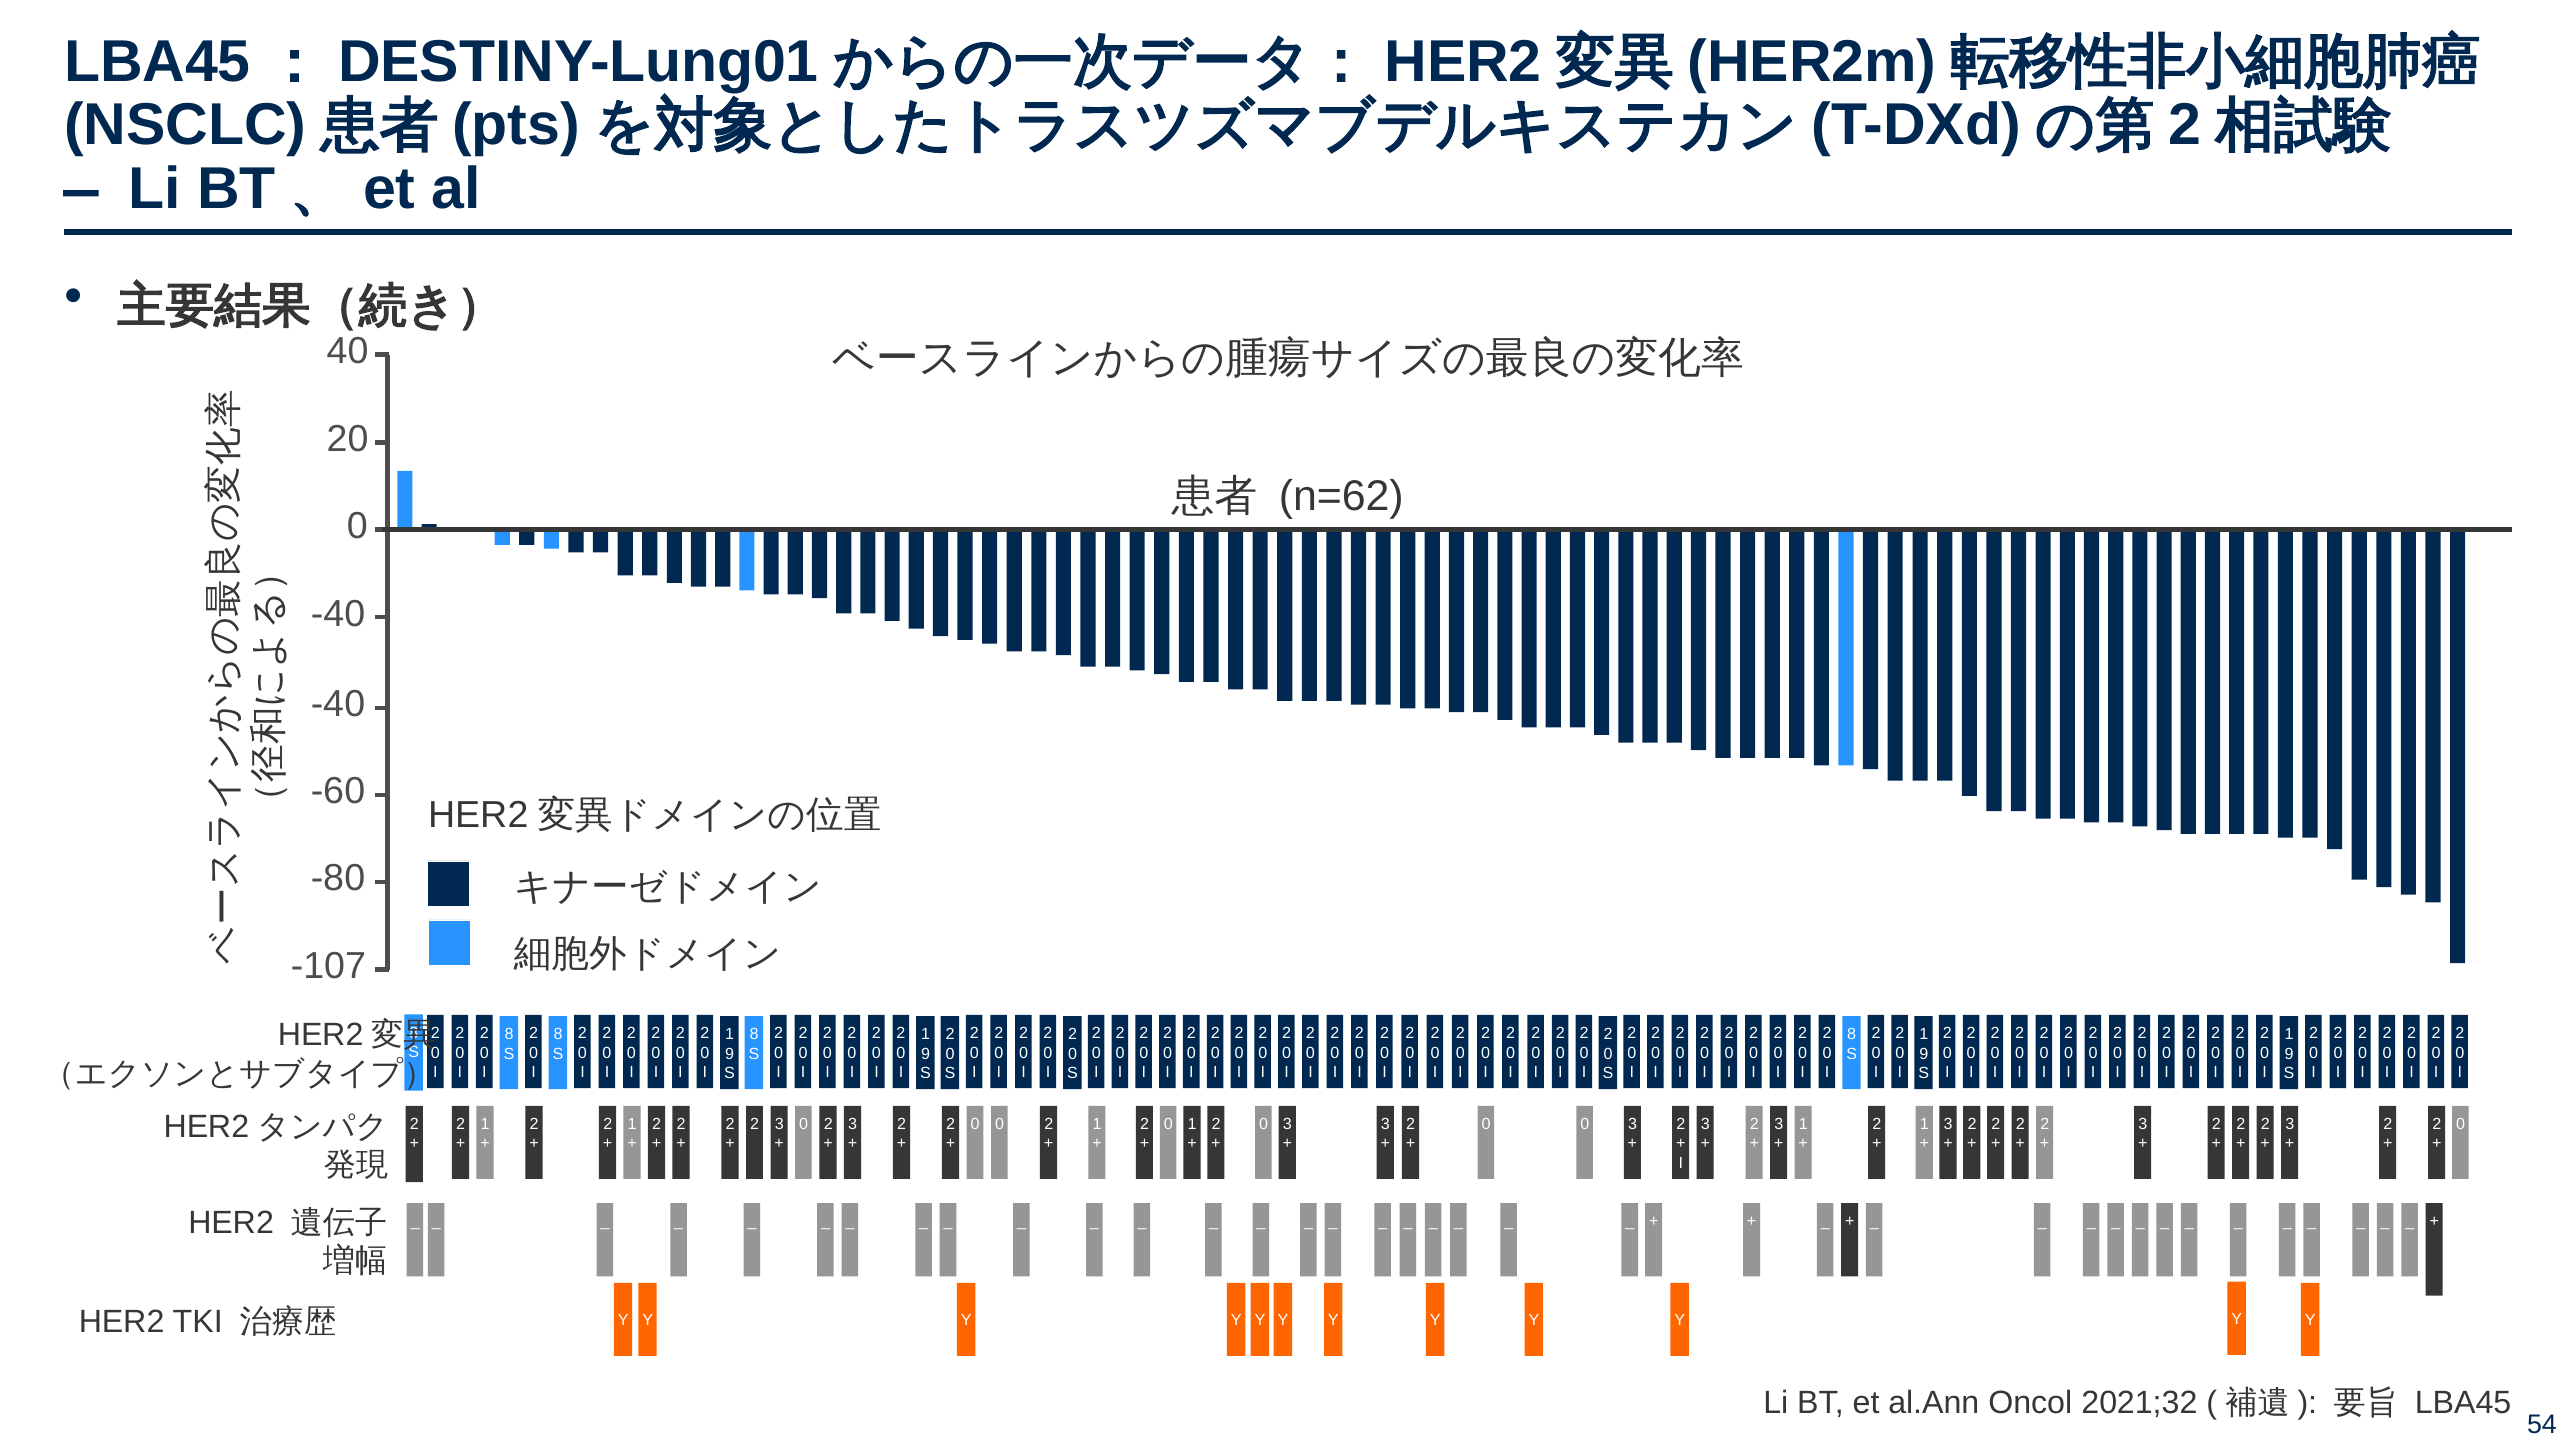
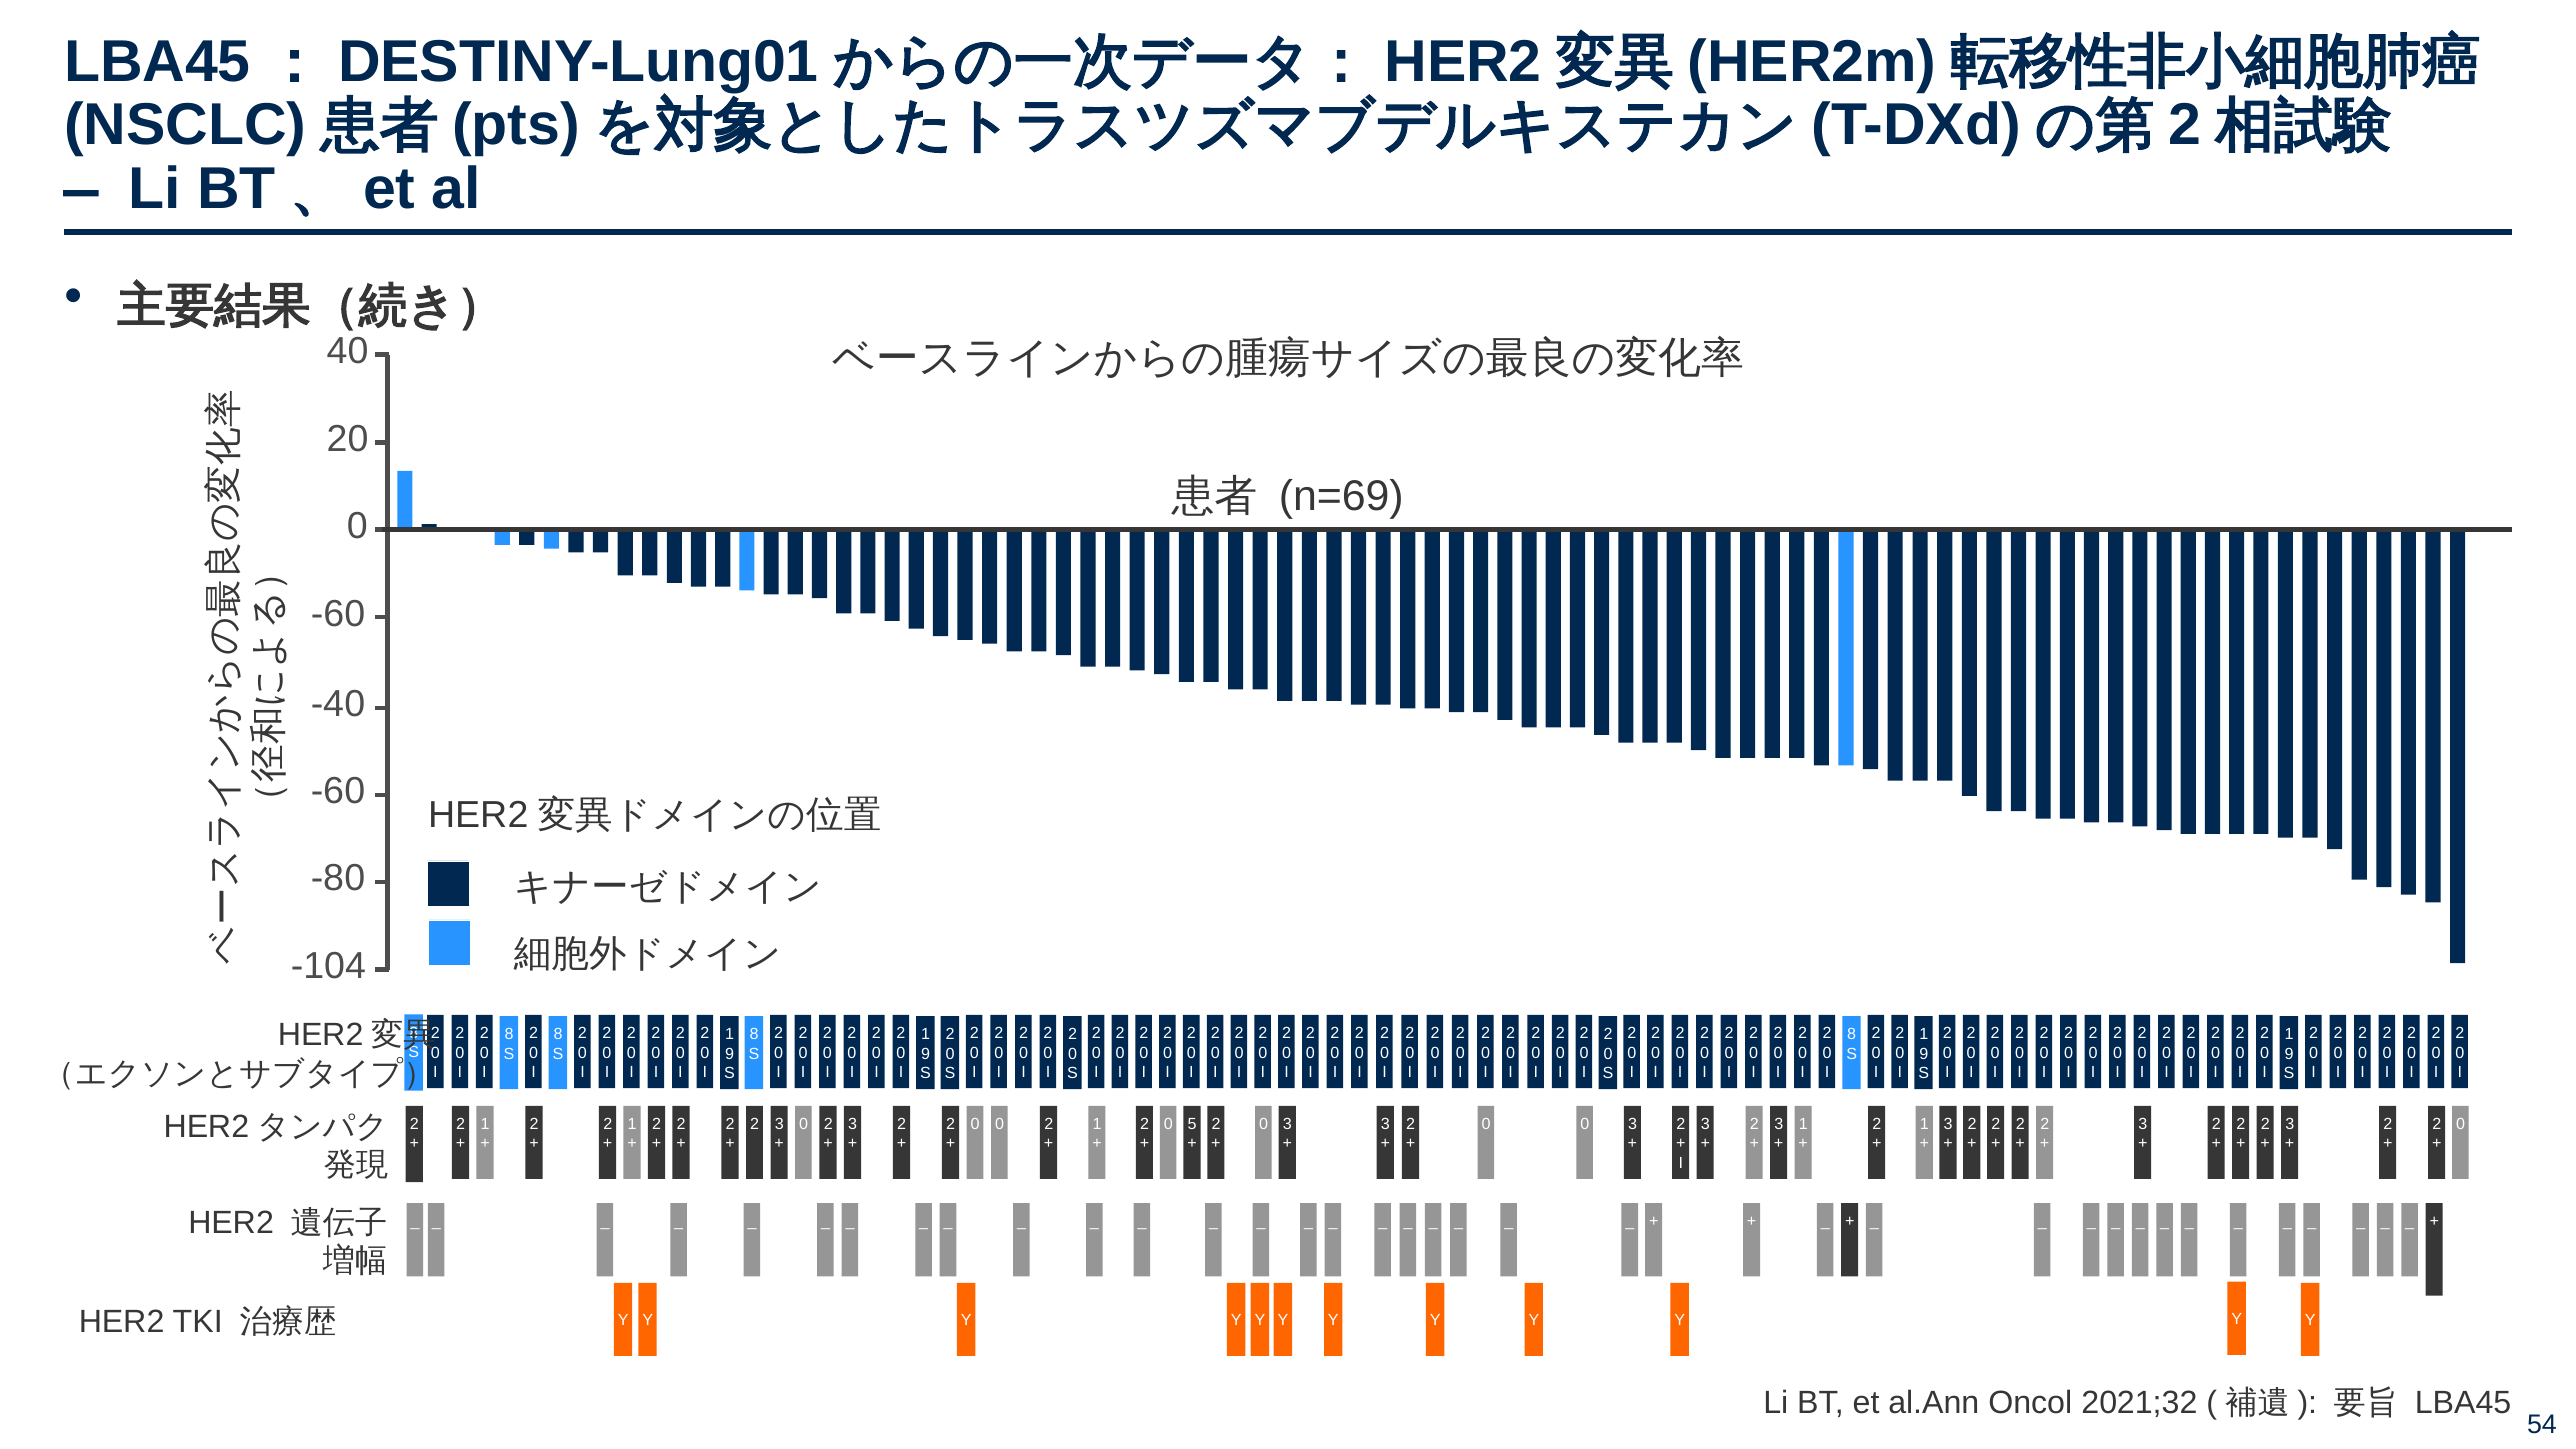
n=62: n=62 -> n=69 (1341, 496)
-40: -40 -> -60 (338, 614)
-107: -107 -> -104 (328, 966)
0 1: 1 -> 5 (1192, 1124)
